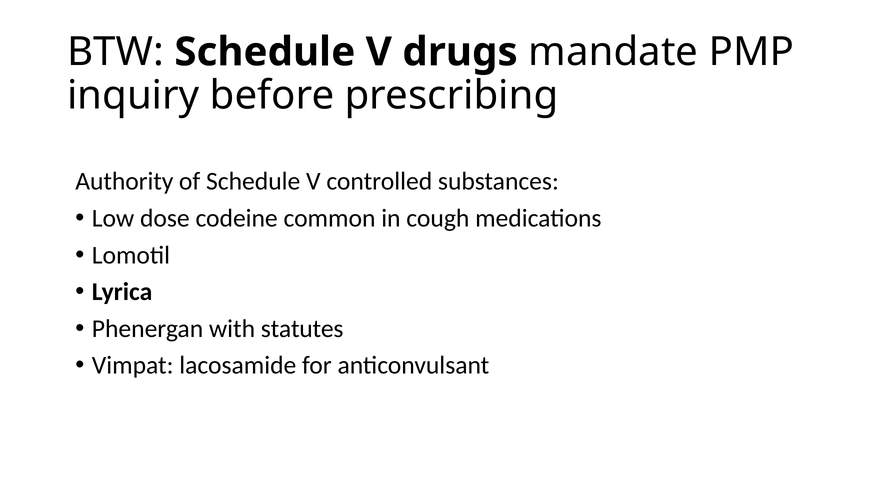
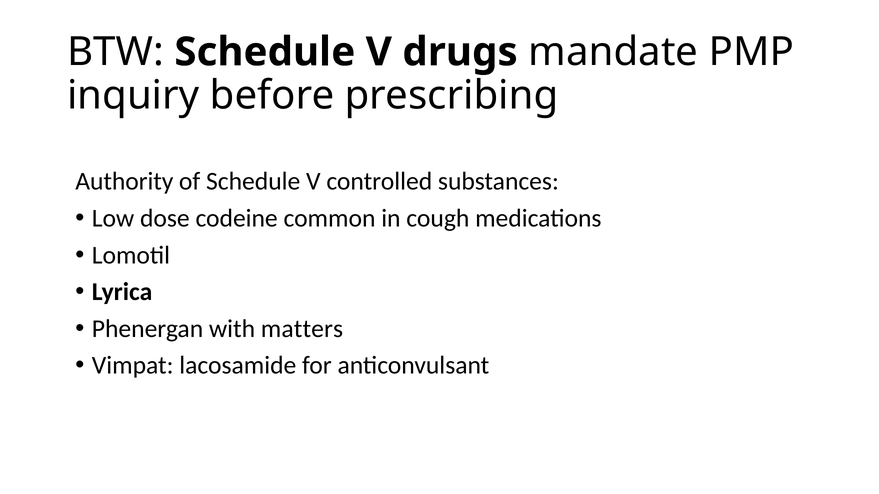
statutes: statutes -> matters (302, 329)
